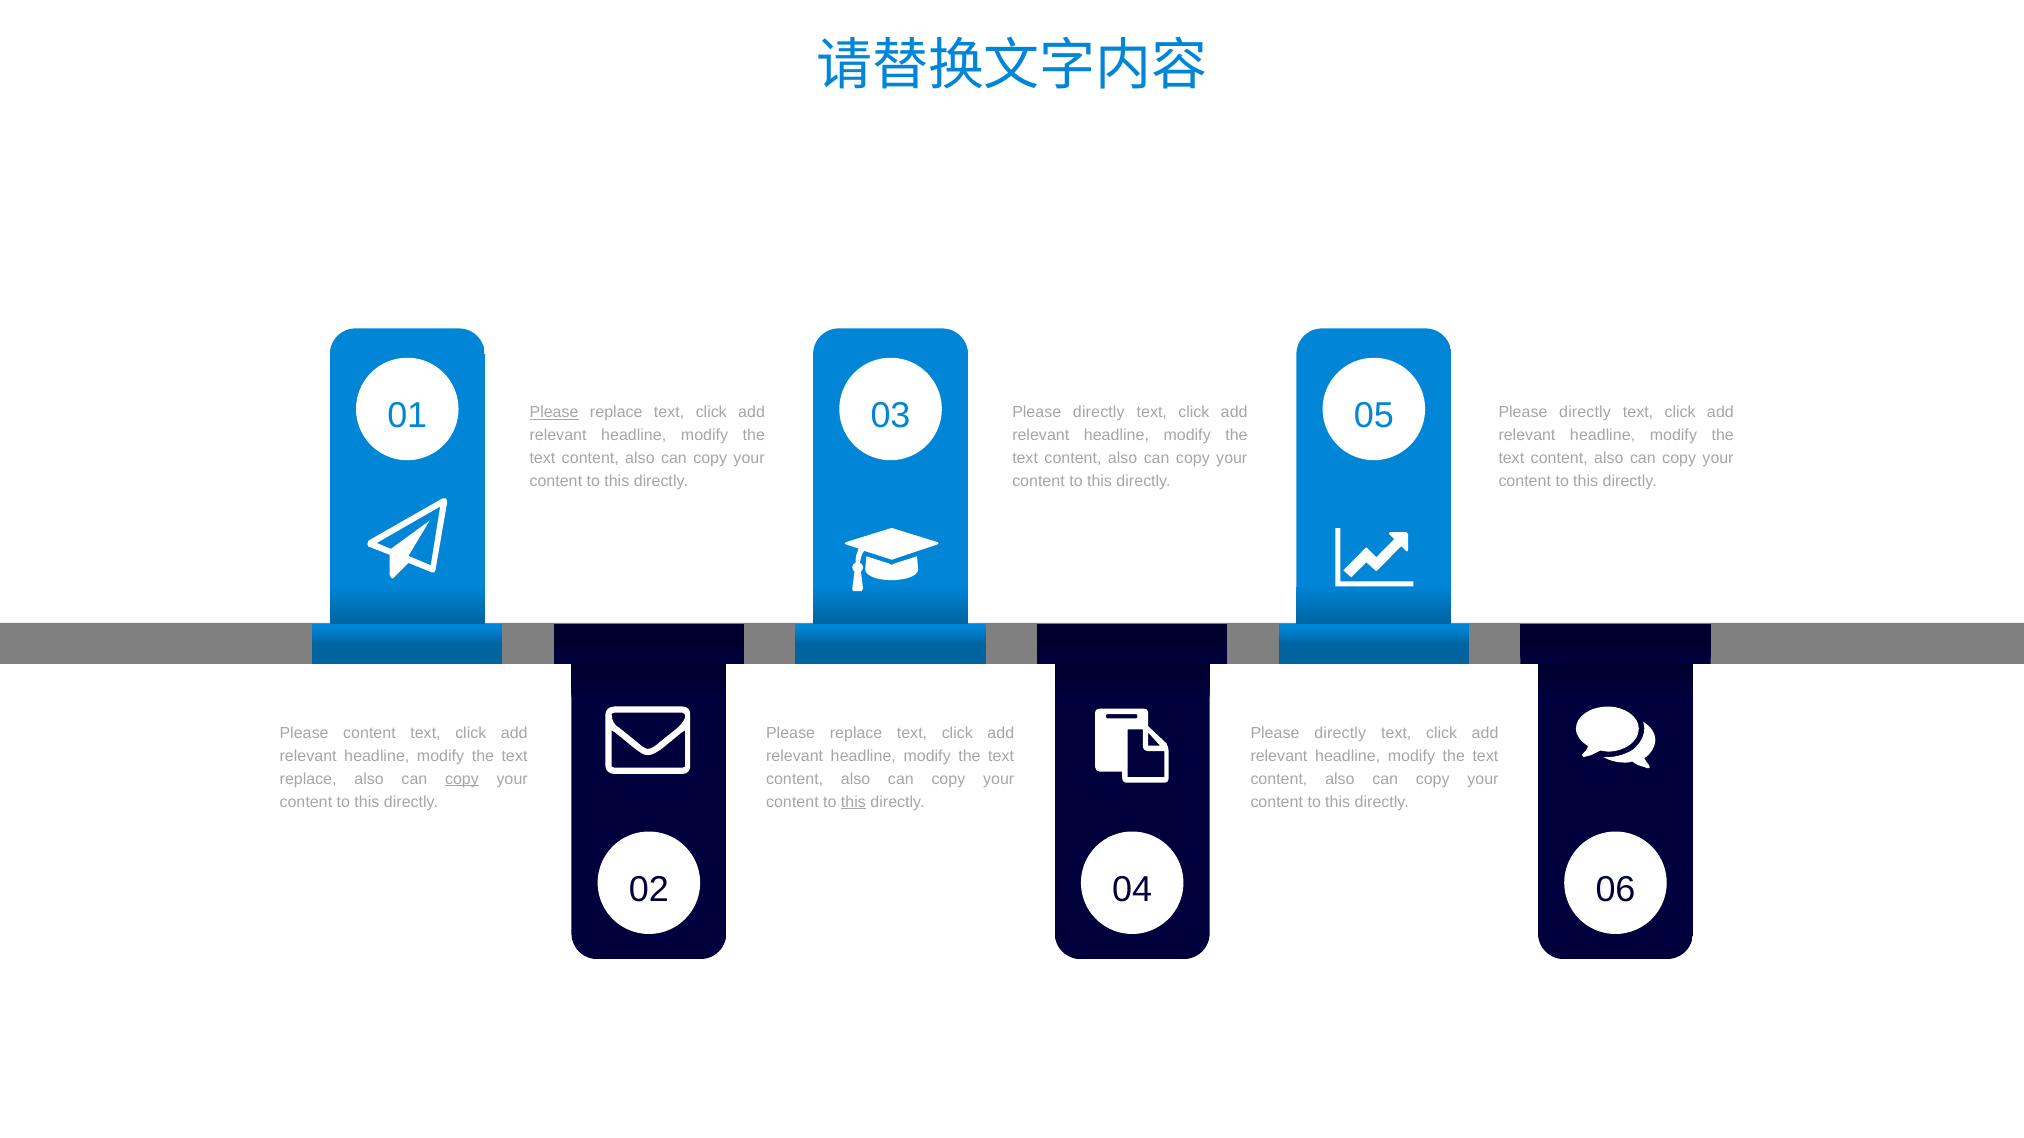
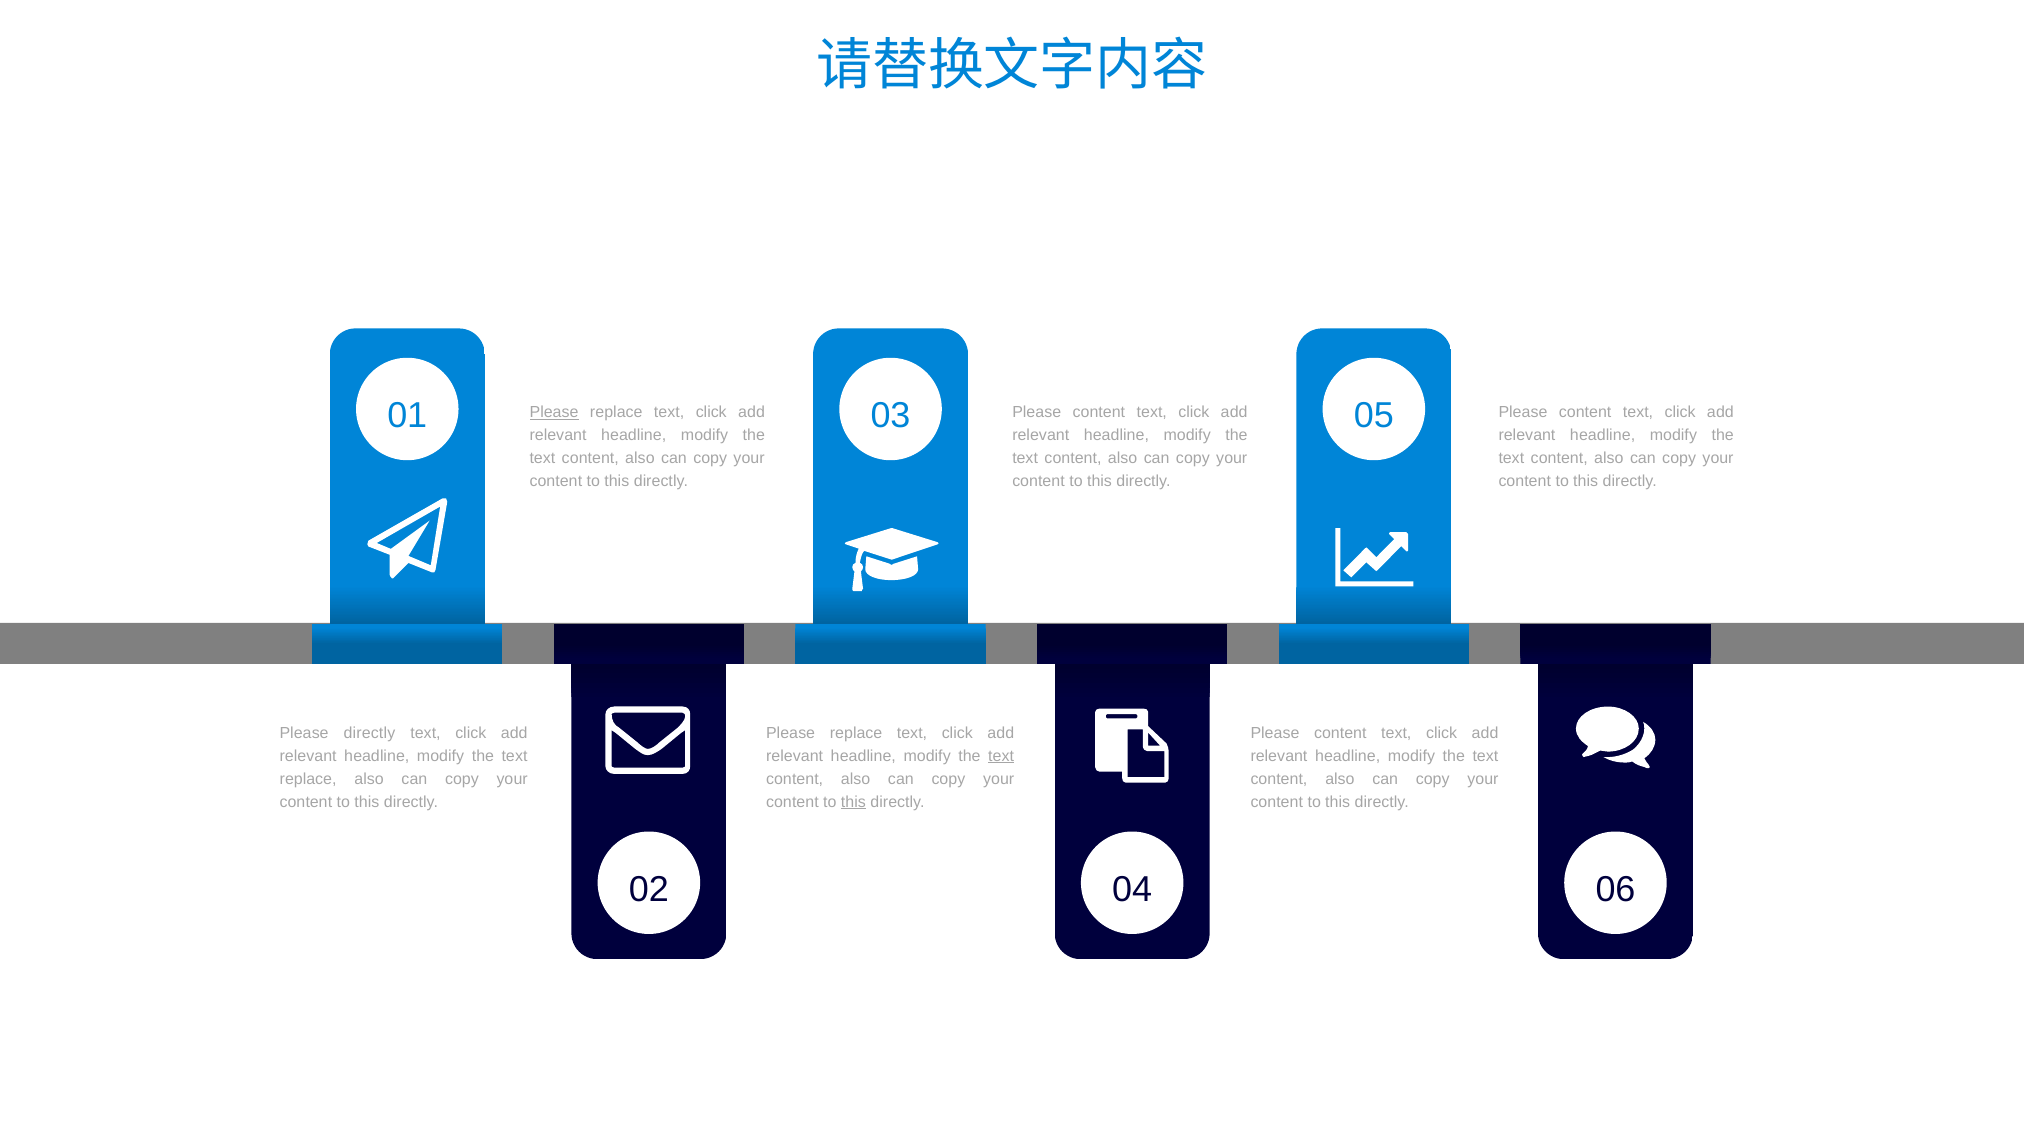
directly: directly -> content (1099, 412)
directly: directly -> content (1585, 412)
Please content: content -> directly (369, 733)
directly: directly -> content (1340, 733)
text underline: none -> present (1001, 756)
copy underline: present -> none (462, 779)
